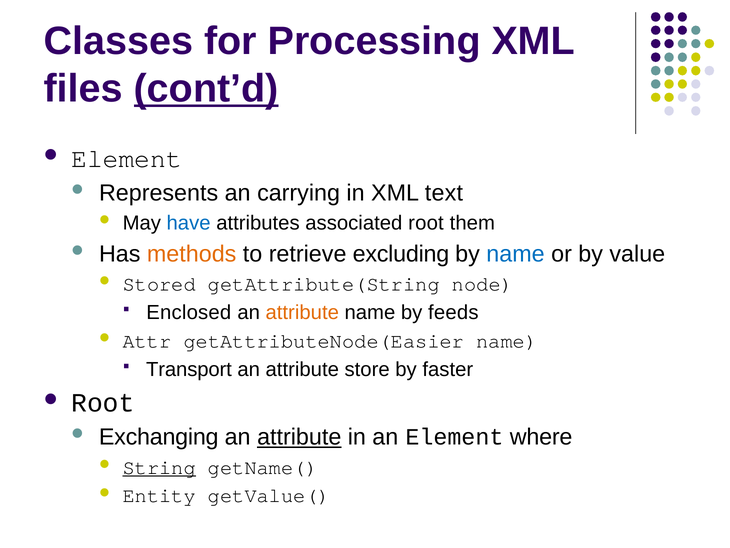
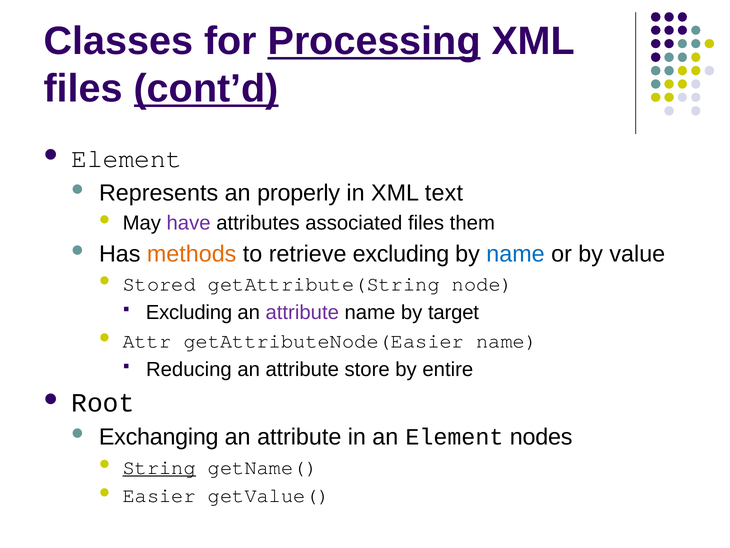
Processing underline: none -> present (374, 41)
carrying: carrying -> properly (299, 193)
have colour: blue -> purple (189, 223)
associated root: root -> files (426, 223)
Enclosed: Enclosed -> Excluding (189, 312)
attribute colour: orange -> purple (302, 312)
feeds: feeds -> target (454, 312)
Transport: Transport -> Reducing (189, 369)
faster: faster -> entire (448, 369)
attribute underline: present -> none (299, 437)
where: where -> nodes (541, 437)
Entity: Entity -> Easier (159, 495)
